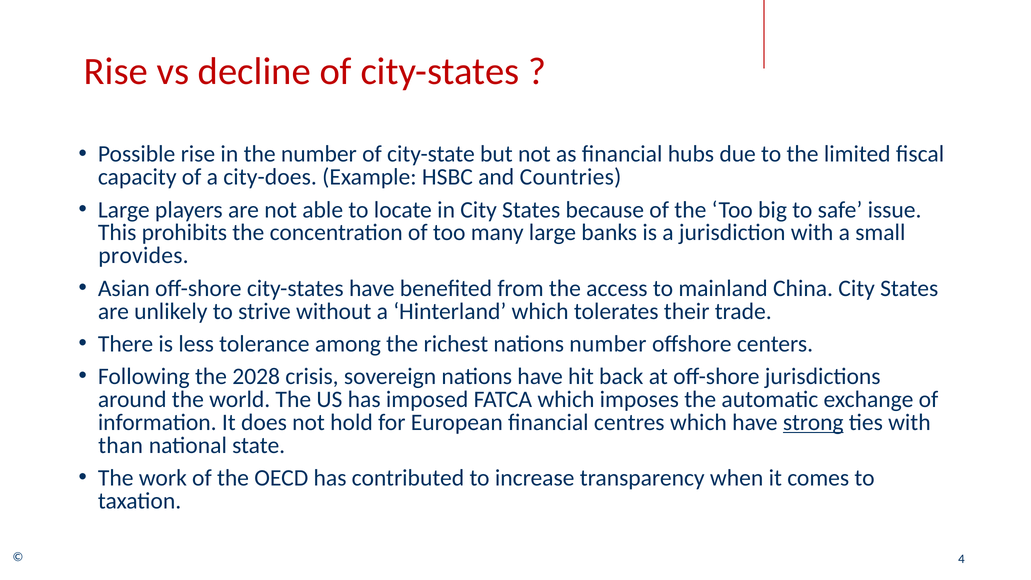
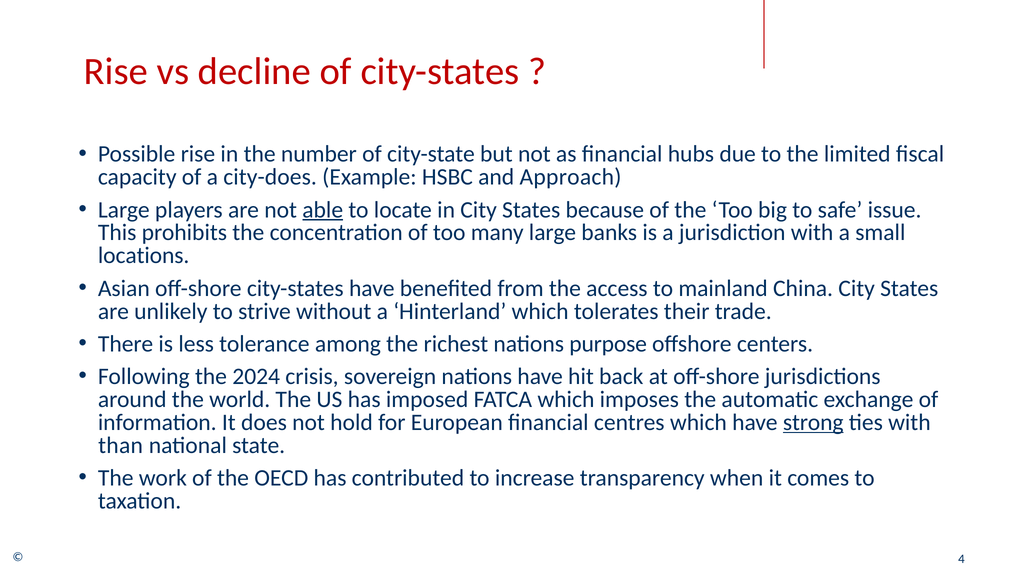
Countries: Countries -> Approach (571, 177)
able underline: none -> present (323, 210)
provides: provides -> locations (144, 256)
nations number: number -> purpose (608, 344)
2028: 2028 -> 2024 (256, 376)
